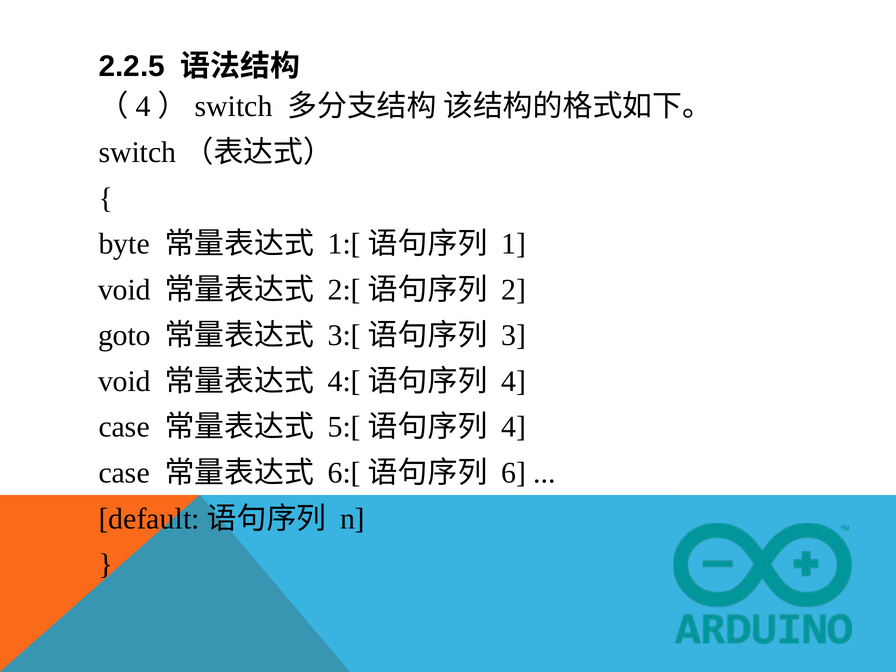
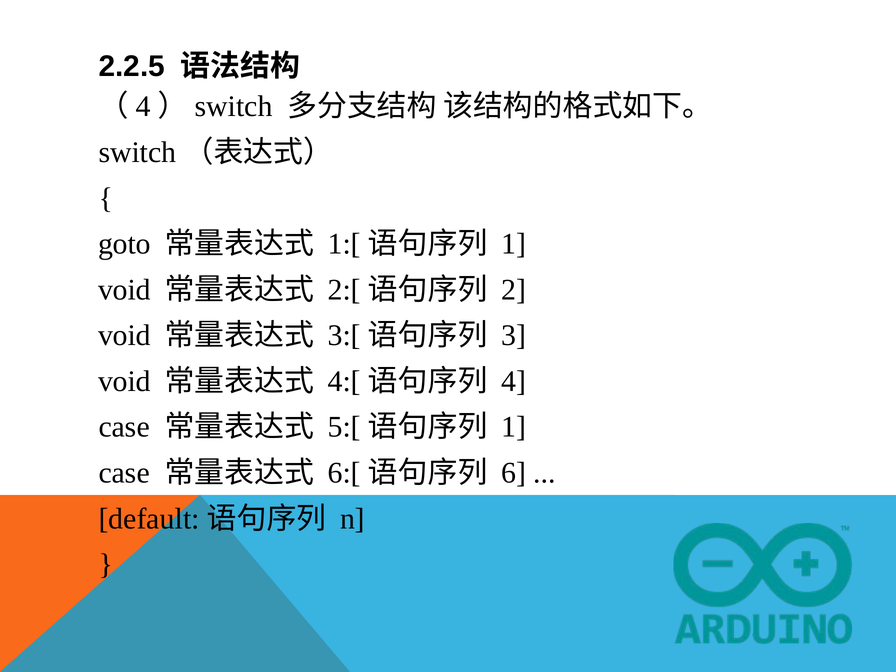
byte: byte -> goto (124, 244)
goto: goto -> void (124, 336)
4: 4 -> 1 (514, 427)
